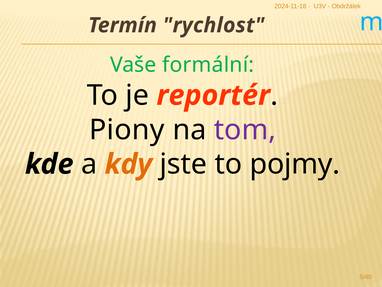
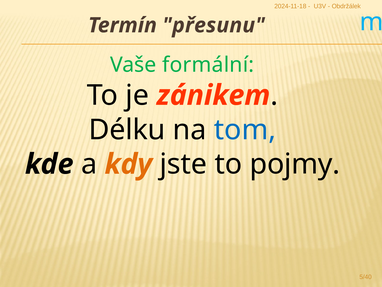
rychlost: rychlost -> přesunu (214, 25)
reportér: reportér -> zánikem (213, 95)
Piony: Piony -> Délku (127, 130)
tom colour: purple -> blue (245, 130)
